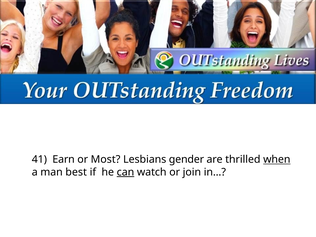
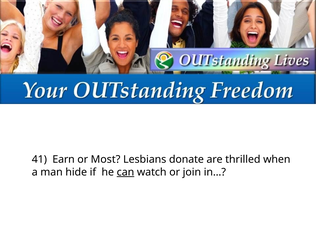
gender: gender -> donate (186, 159)
when underline: present -> none (277, 159)
best: best -> hide (76, 172)
